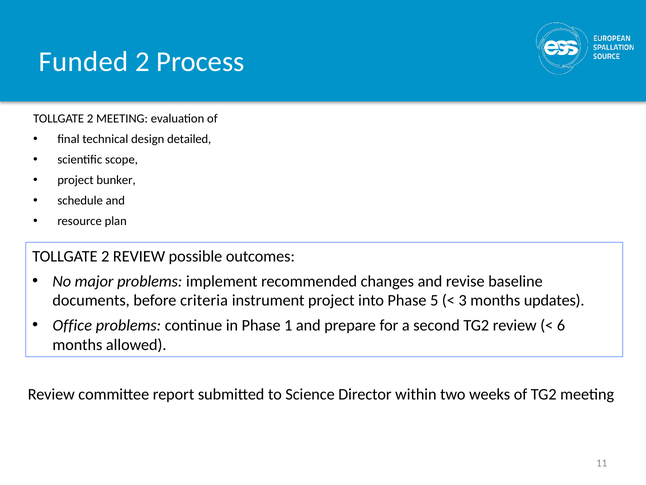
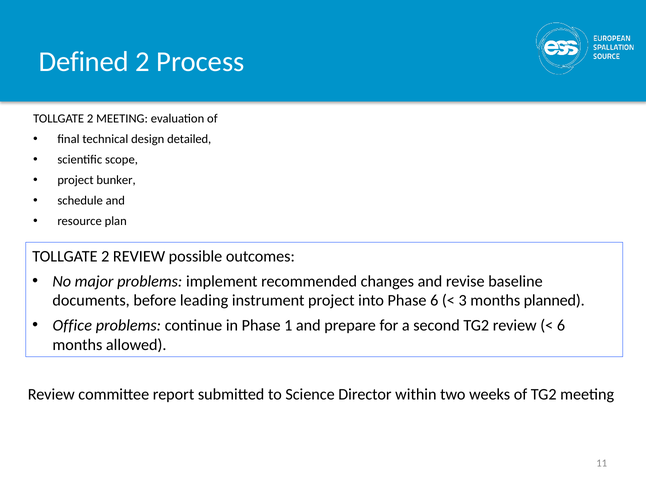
Funded: Funded -> Defined (84, 62)
criteria: criteria -> leading (204, 300)
Phase 5: 5 -> 6 (434, 300)
updates: updates -> planned (554, 300)
